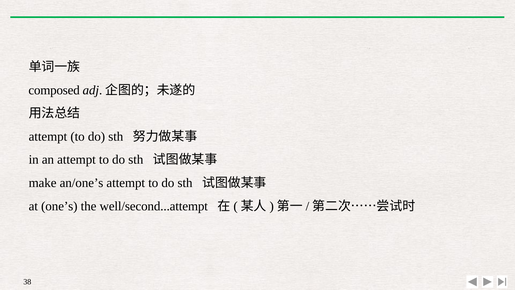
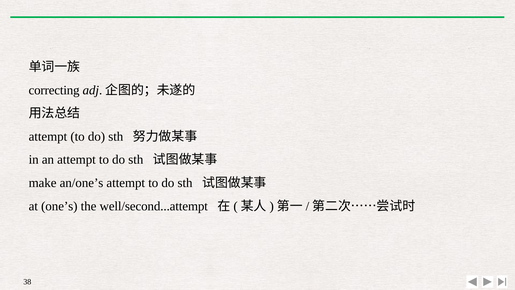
composed: composed -> correcting (54, 90)
